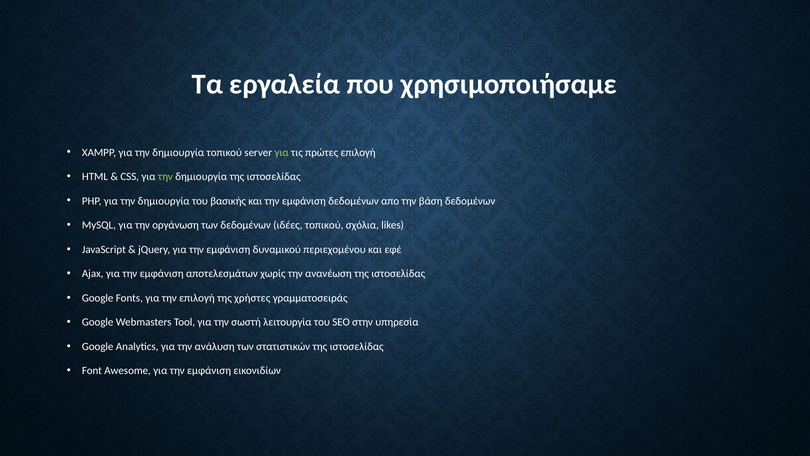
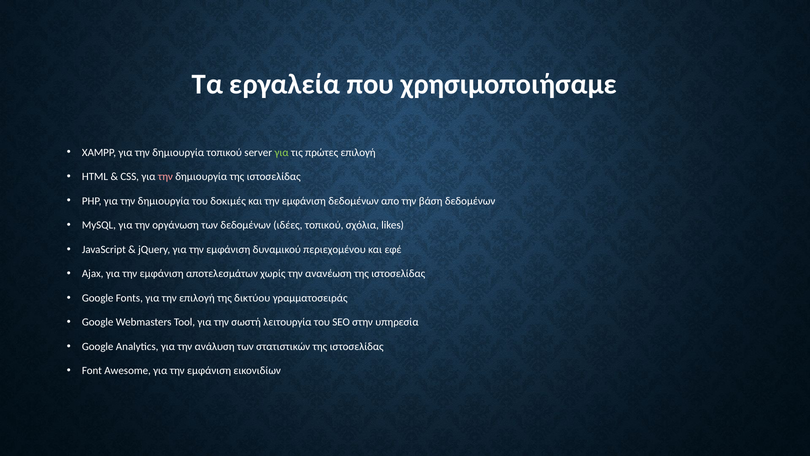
την colour: light green -> pink (165, 177)
βασικής: βασικής -> δοκιμές (228, 201)
χρήστες: χρήστες -> δικτύου (252, 298)
